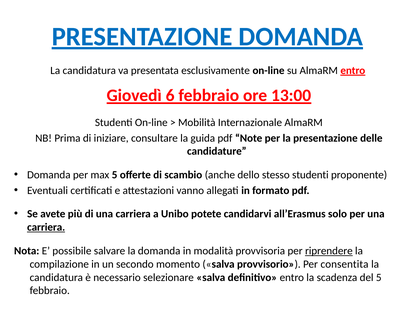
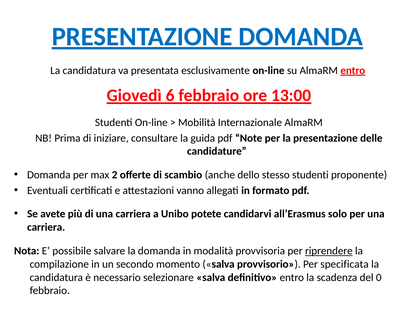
max 5: 5 -> 2 (115, 175)
carriera underline: present -> none (46, 227)
consentita: consentita -> specificata (345, 264)
del 5: 5 -> 0 (379, 277)
